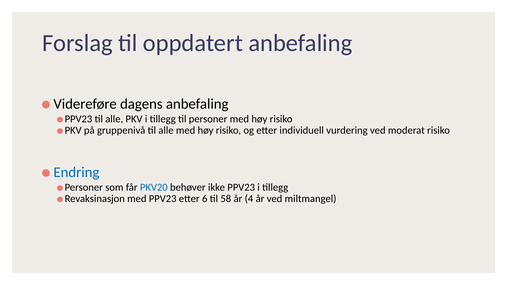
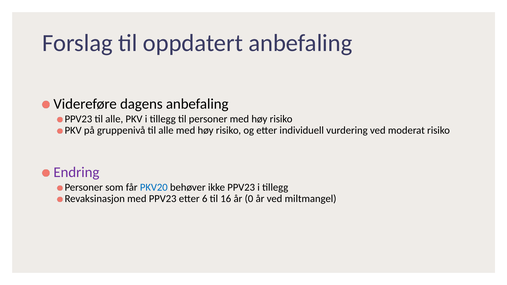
Endring colour: blue -> purple (76, 172)
58: 58 -> 16 (226, 199)
4: 4 -> 0 (249, 199)
